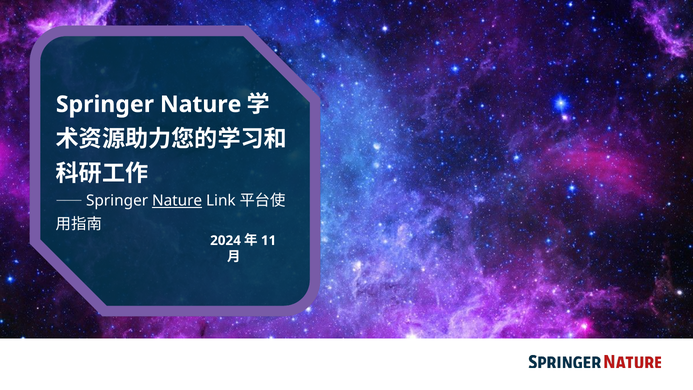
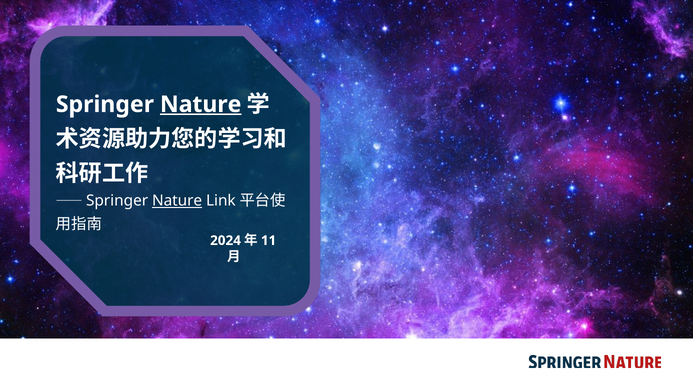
Nature underline: none -> present (201, 104)
